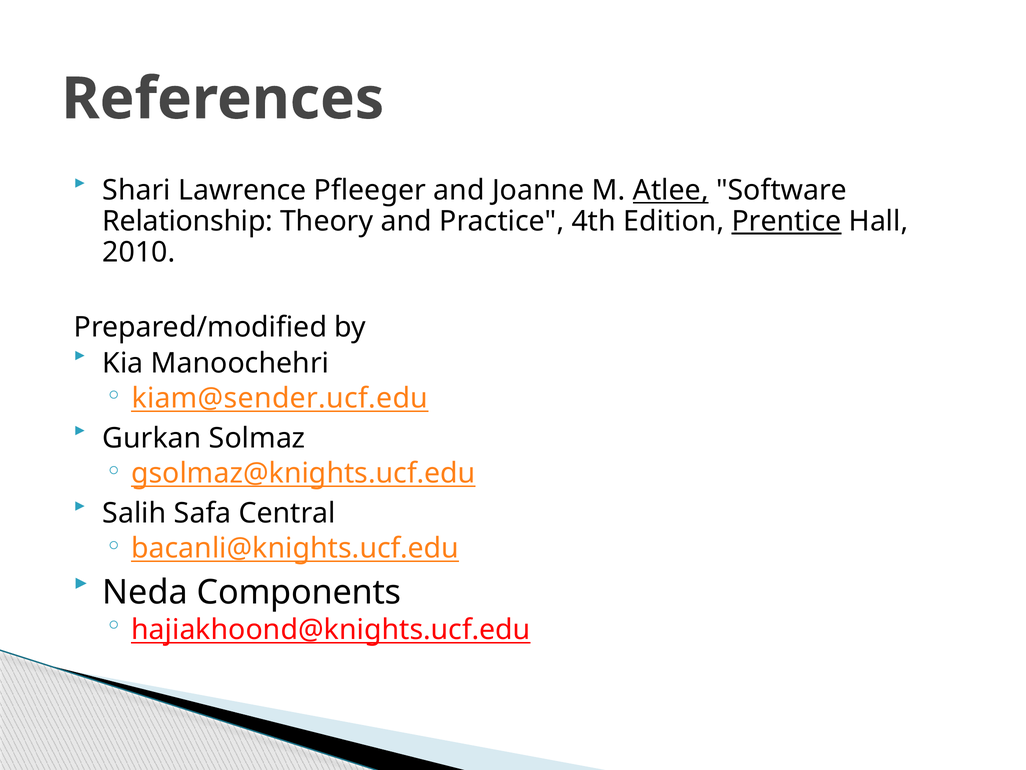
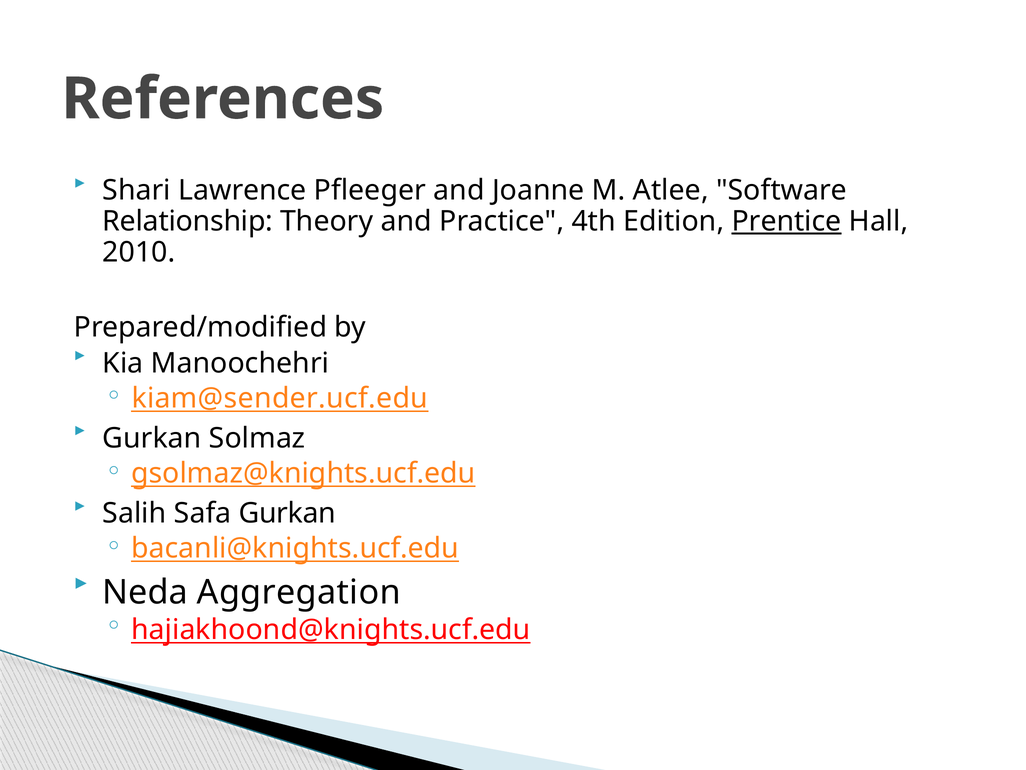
Atlee underline: present -> none (671, 190)
Safa Central: Central -> Gurkan (287, 513)
Components: Components -> Aggregation (299, 592)
